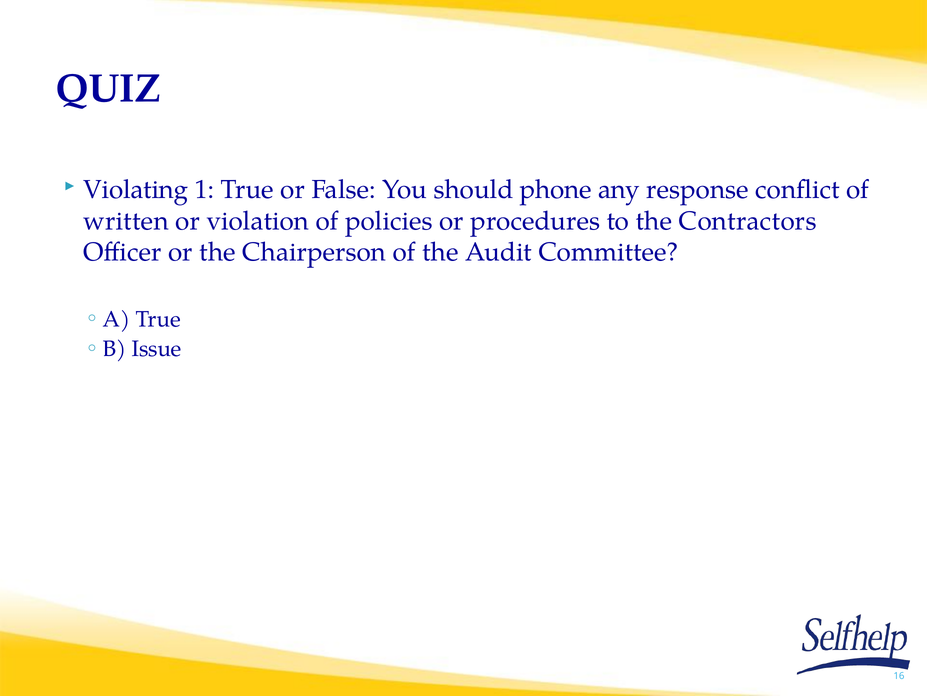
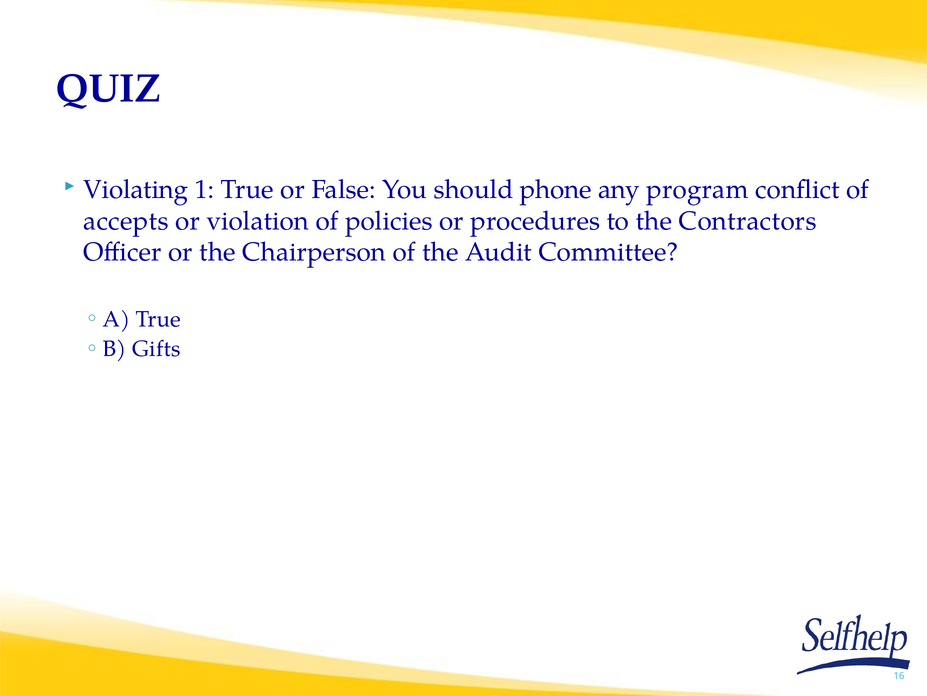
response: response -> program (697, 189)
written: written -> accepts (126, 221)
Issue: Issue -> Gifts (156, 349)
